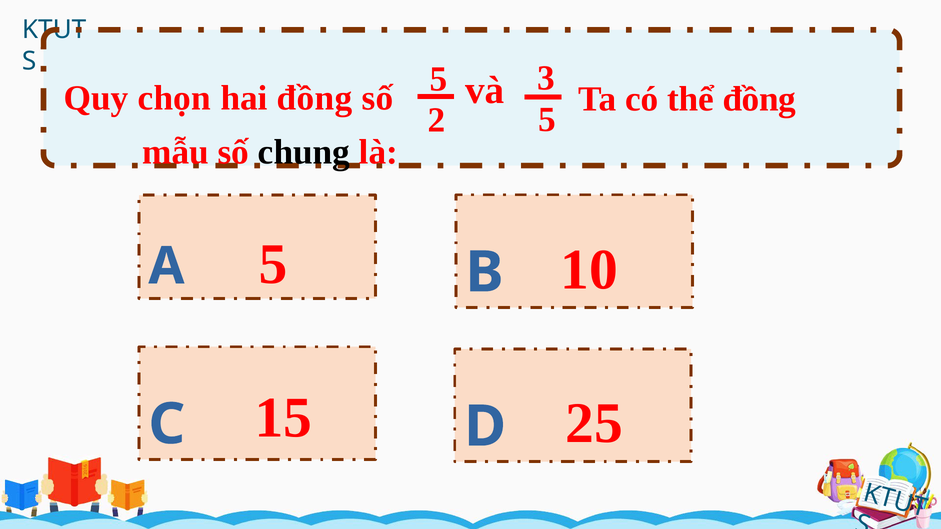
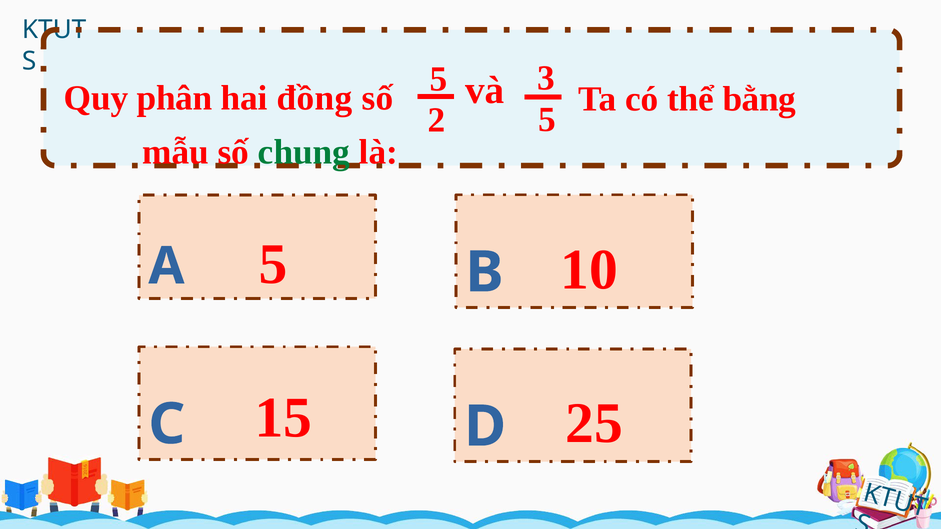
chọn: chọn -> phân (175, 98)
thể đồng: đồng -> bằng (759, 99)
chung colour: black -> green (304, 152)
